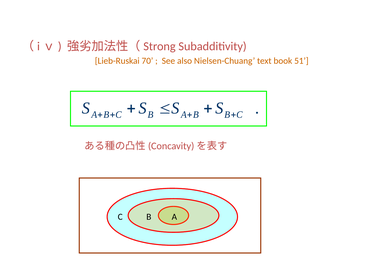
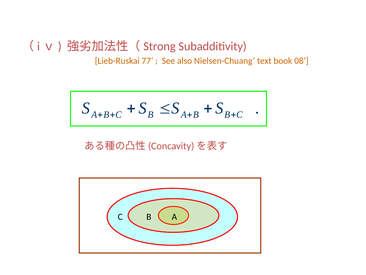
70: 70 -> 77 (147, 61)
51: 51 -> 08 (301, 61)
